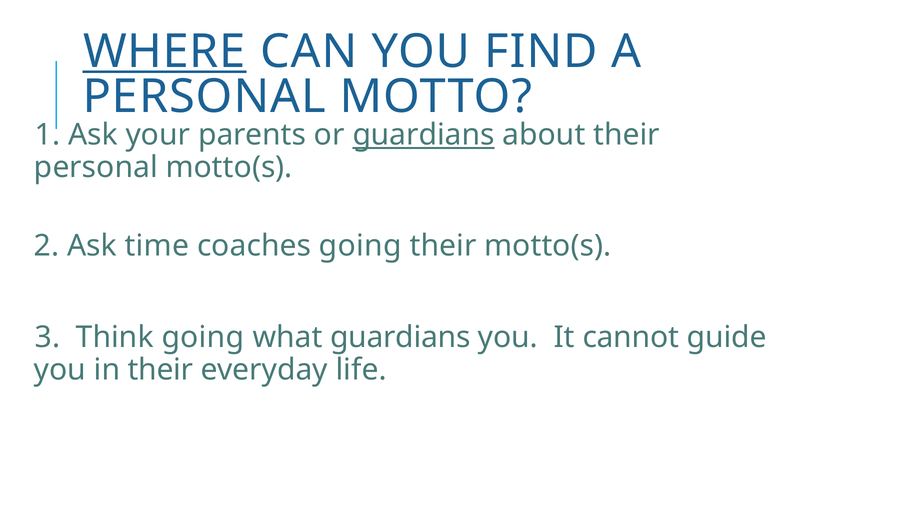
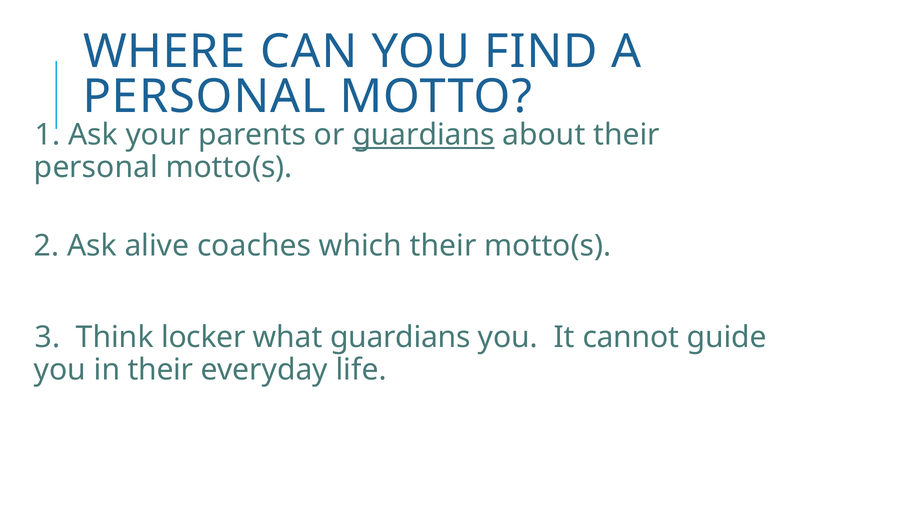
WHERE underline: present -> none (164, 51)
time: time -> alive (157, 246)
coaches going: going -> which (360, 246)
Think going: going -> locker (203, 337)
